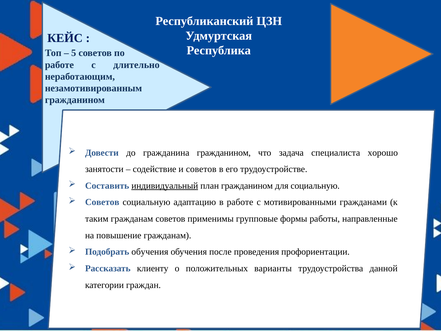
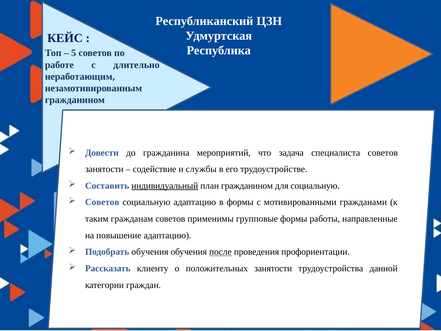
гражданина гражданином: гражданином -> мероприятий (224, 153)
специалиста хорошо: хорошо -> советов (383, 153)
и советов: советов -> службы (201, 169)
в работе: работе -> формы (240, 202)
повышение гражданам: гражданам -> адаптацию (167, 235)
после underline: none -> present (220, 252)
положительных варианты: варианты -> занятости (273, 268)
